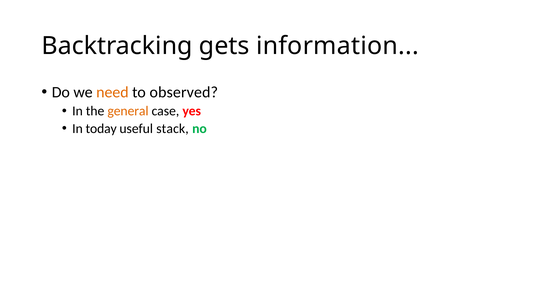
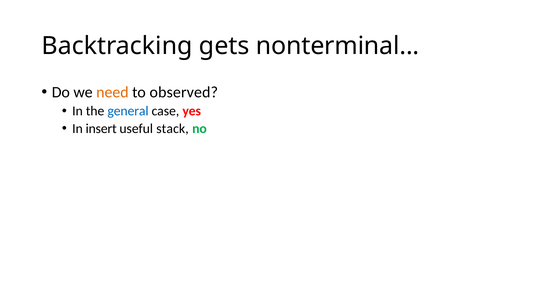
information: information -> nonterminal (338, 46)
general colour: orange -> blue (128, 111)
today: today -> insert (101, 128)
